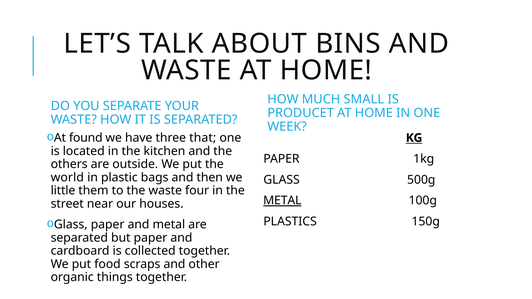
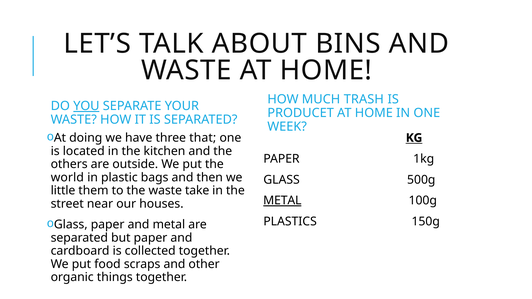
SMALL: SMALL -> TRASH (364, 99)
YOU underline: none -> present (86, 106)
found: found -> doing (86, 138)
four: four -> take (197, 191)
